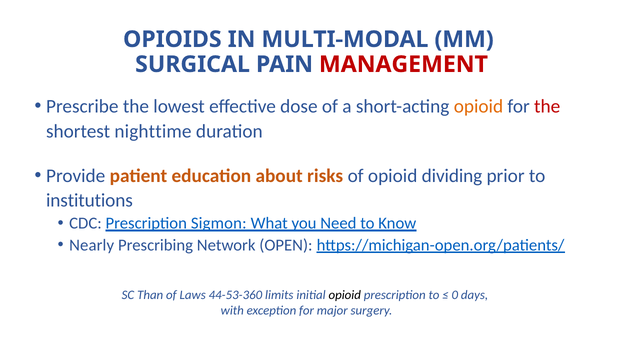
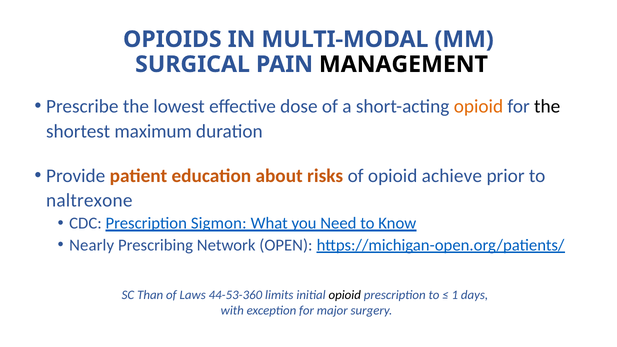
MANAGEMENT colour: red -> black (403, 64)
the colour: red -> black (547, 106)
nighttime: nighttime -> maximum (153, 131)
dividing: dividing -> achieve (452, 176)
institutions: institutions -> naltrexone (89, 201)
0: 0 -> 1 (455, 295)
